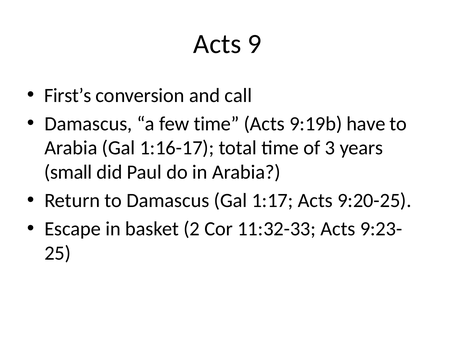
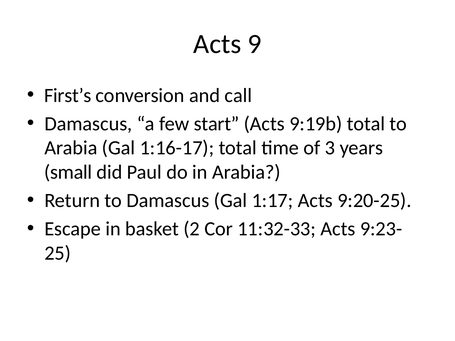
few time: time -> start (217, 124)
9:19b have: have -> total (366, 124)
